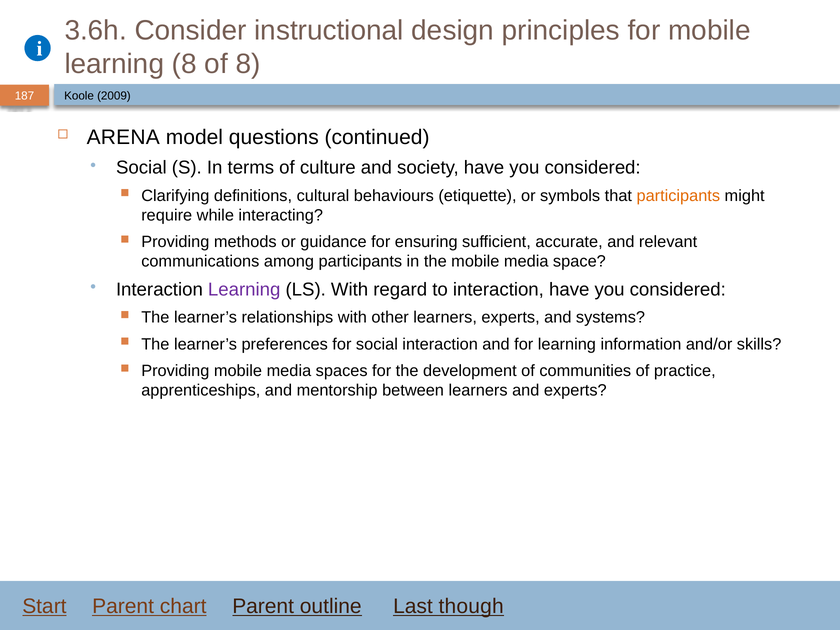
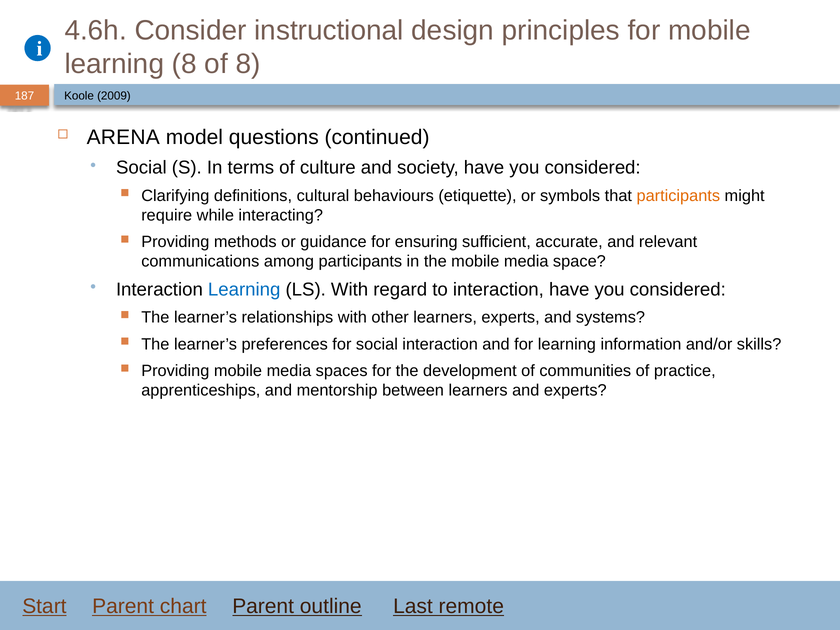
3.6h: 3.6h -> 4.6h (96, 31)
Learning colour: purple -> blue (244, 290)
though: though -> remote (471, 606)
